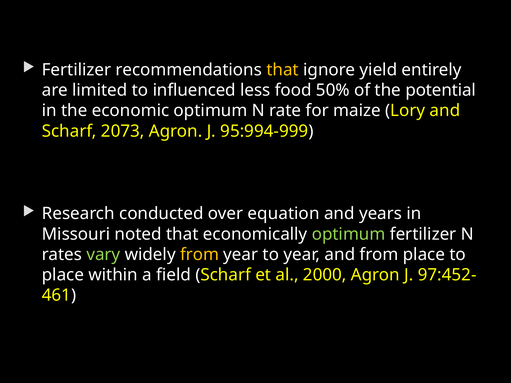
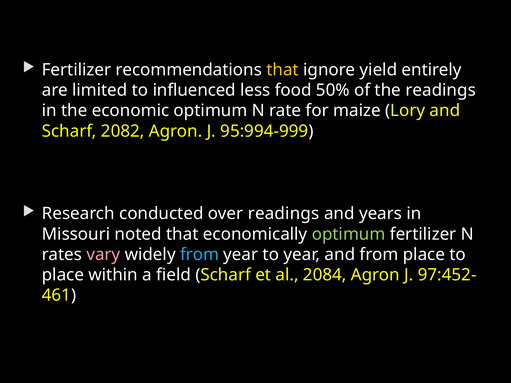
the potential: potential -> readings (441, 90)
2073: 2073 -> 2082 (123, 131)
over equation: equation -> readings (284, 214)
vary colour: light green -> pink (103, 255)
from colour: yellow -> light blue (200, 255)
2000: 2000 -> 2084 (325, 275)
